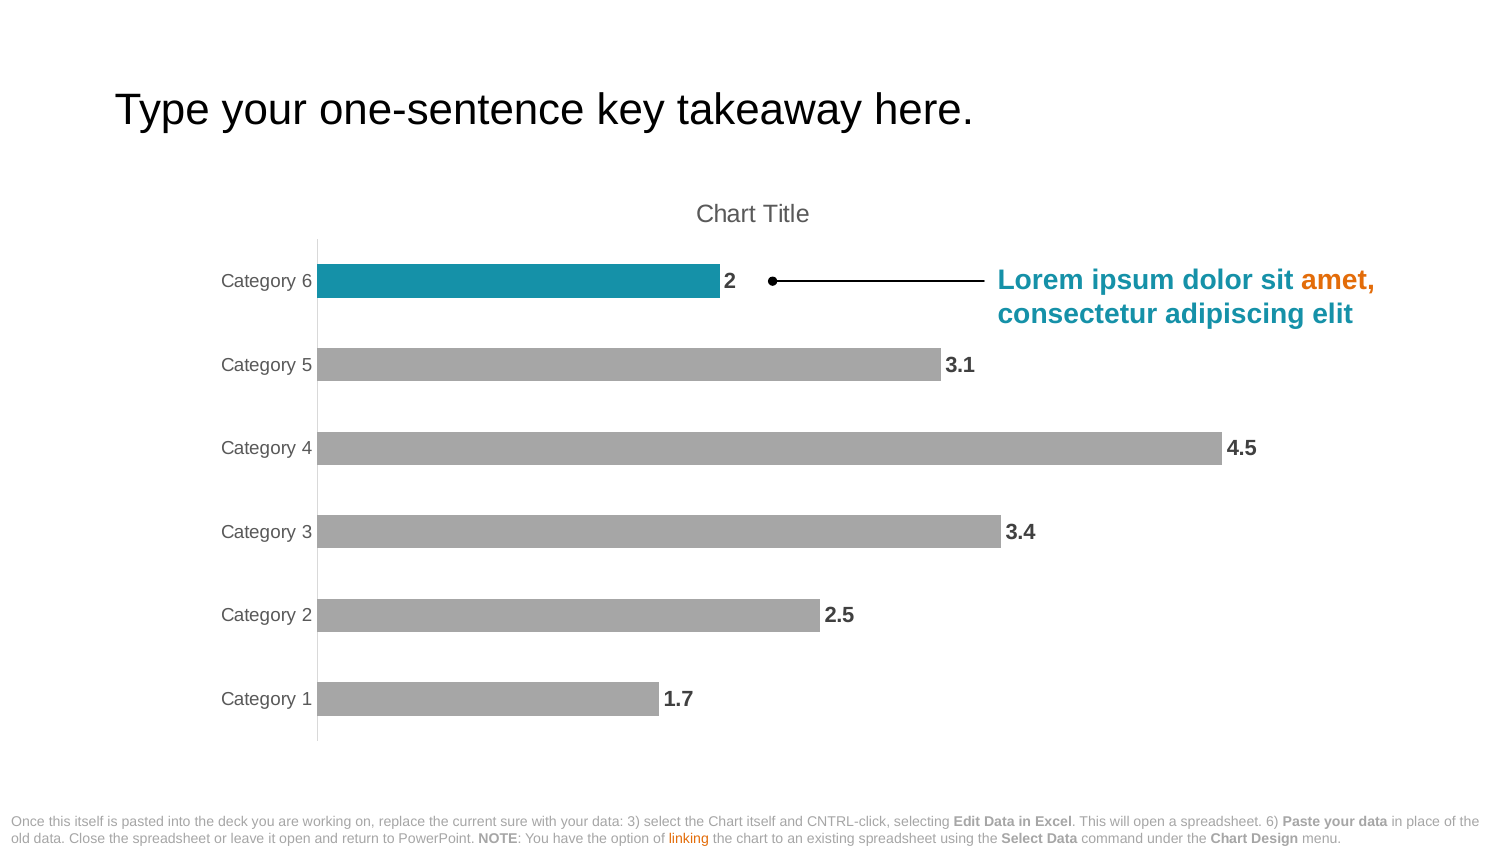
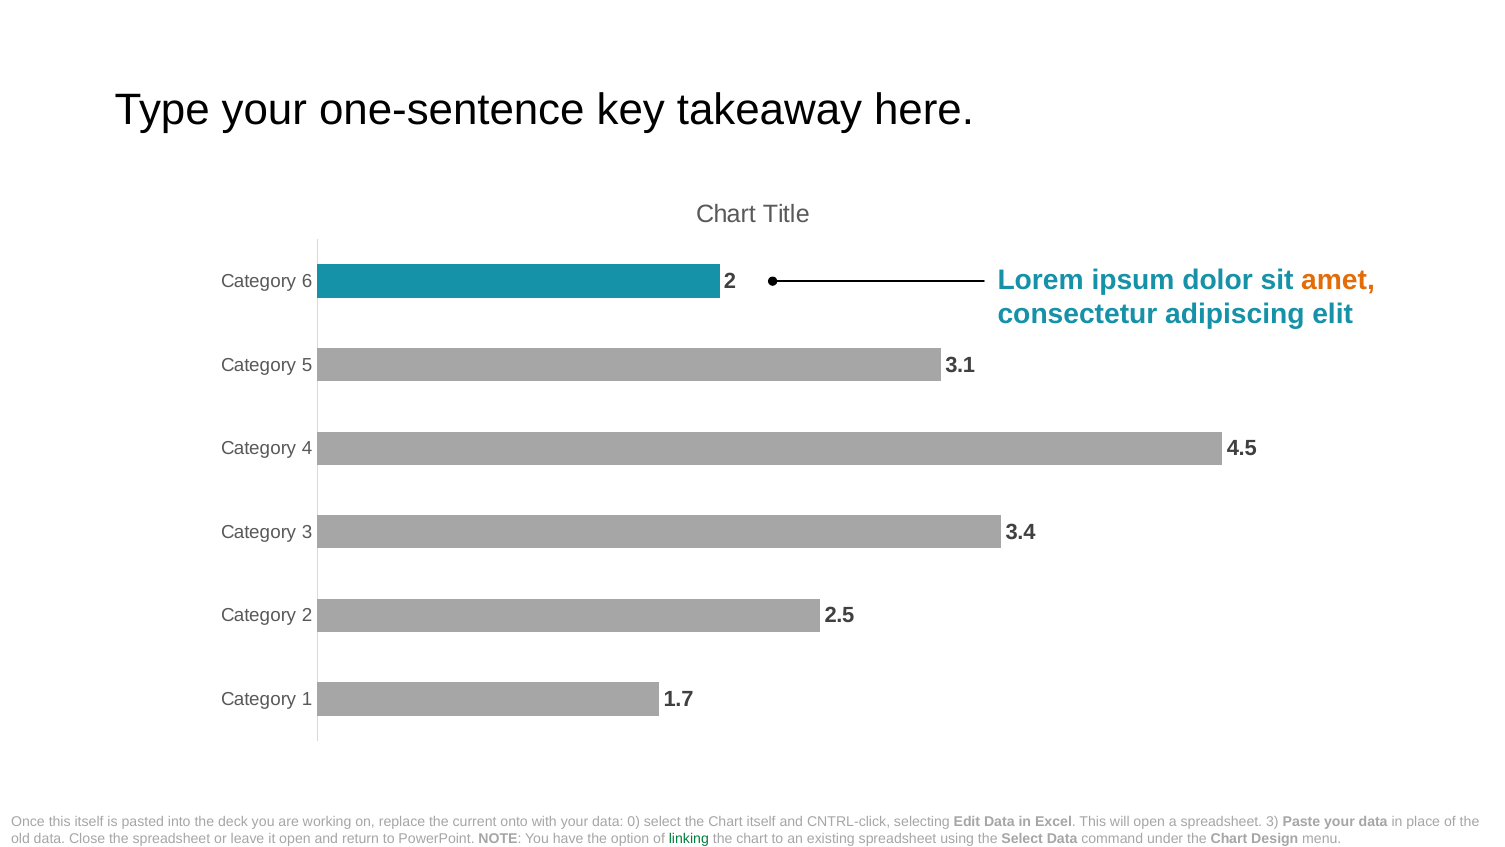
sure: sure -> onto (514, 821)
data 3: 3 -> 0 (634, 821)
spreadsheet 6: 6 -> 3 (1272, 821)
linking colour: orange -> green (689, 838)
